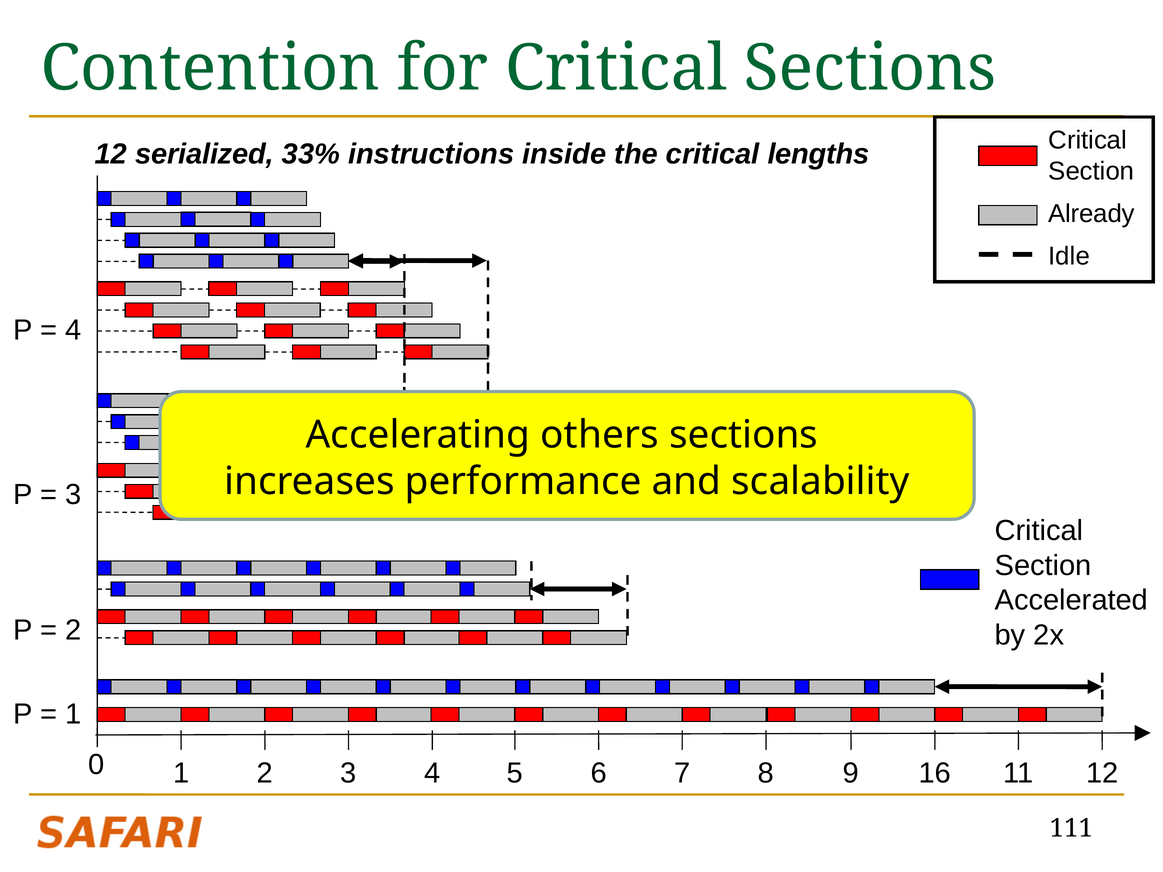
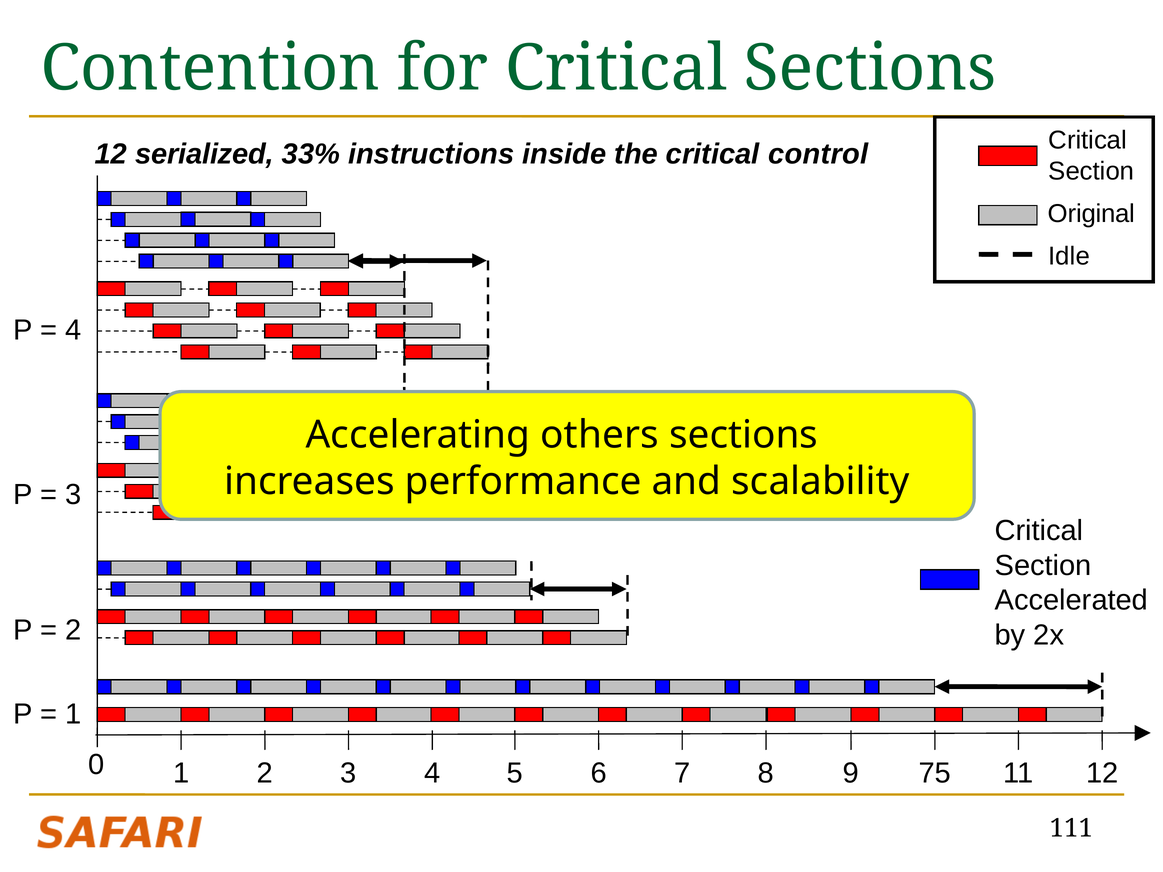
lengths: lengths -> control (818, 154)
Already: Already -> Original (1092, 214)
16: 16 -> 75 (935, 773)
